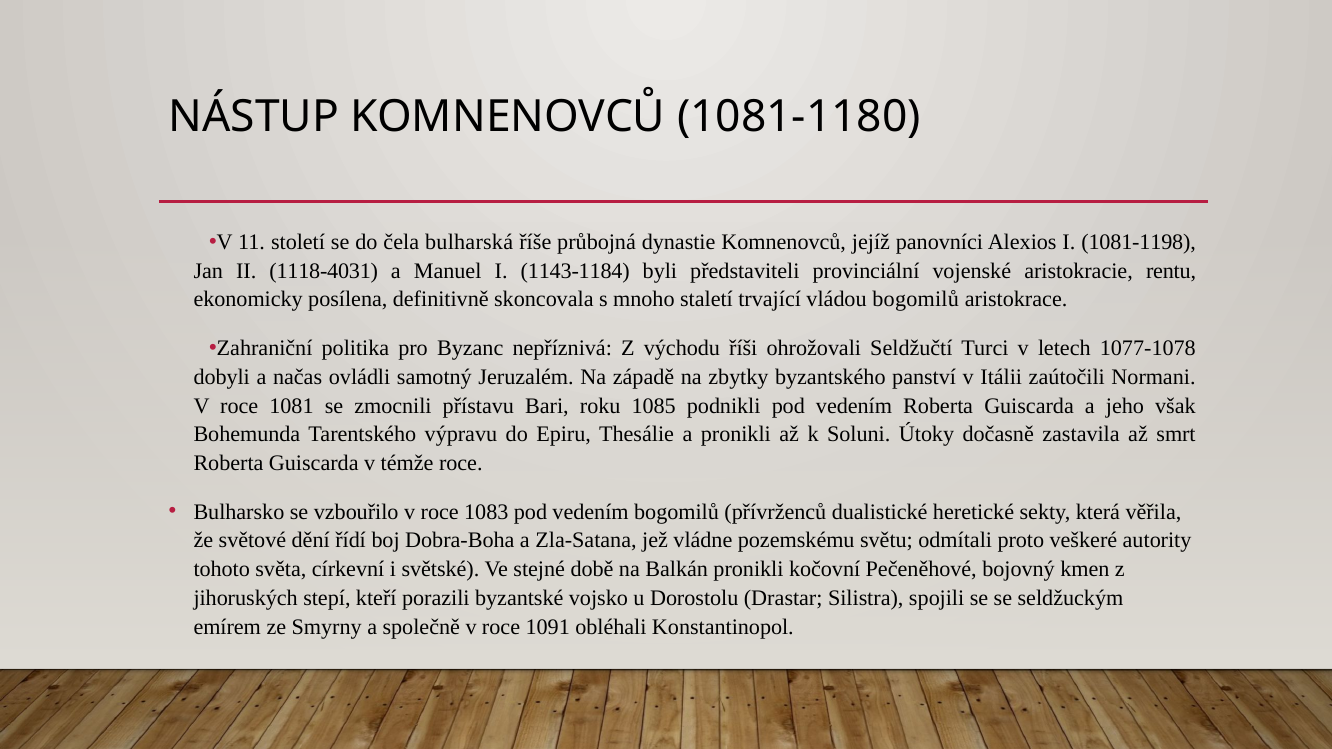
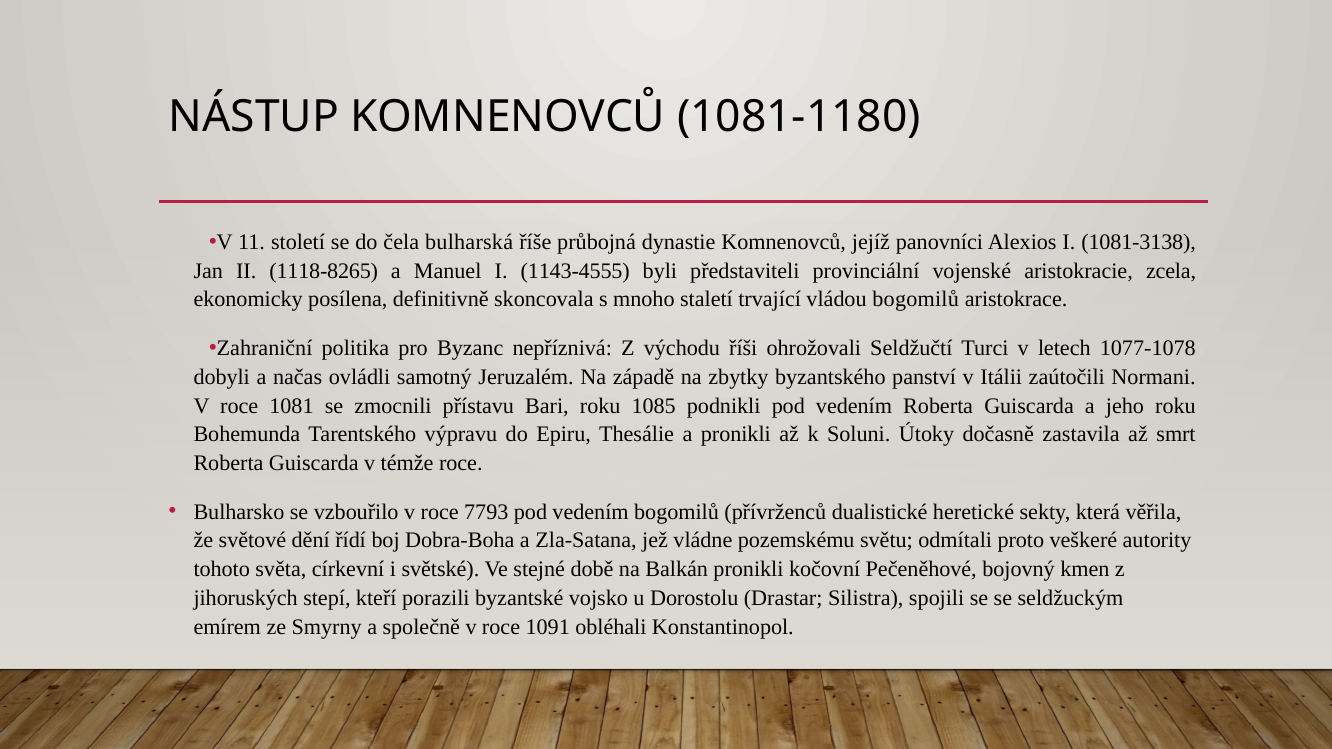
1081-1198: 1081-1198 -> 1081-3138 (1139, 242)
1118-4031: 1118-4031 -> 1118-8265 (324, 271)
1143-1184: 1143-1184 -> 1143-4555 (575, 271)
rentu: rentu -> zcela (1171, 271)
jeho však: však -> roku (1175, 406)
1083: 1083 -> 7793 (486, 512)
